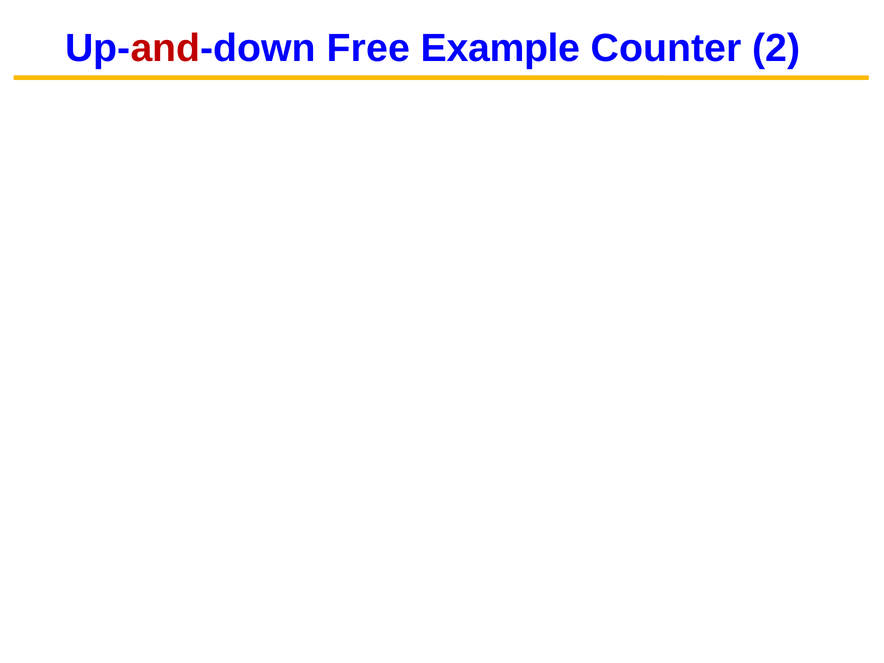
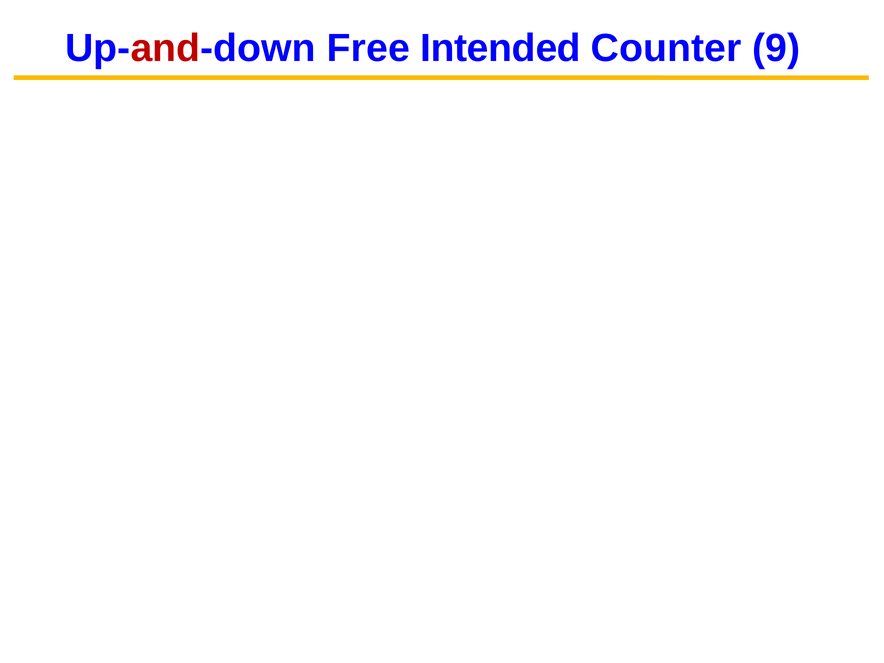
Example: Example -> Intended (501, 48)
2: 2 -> 9 (776, 48)
